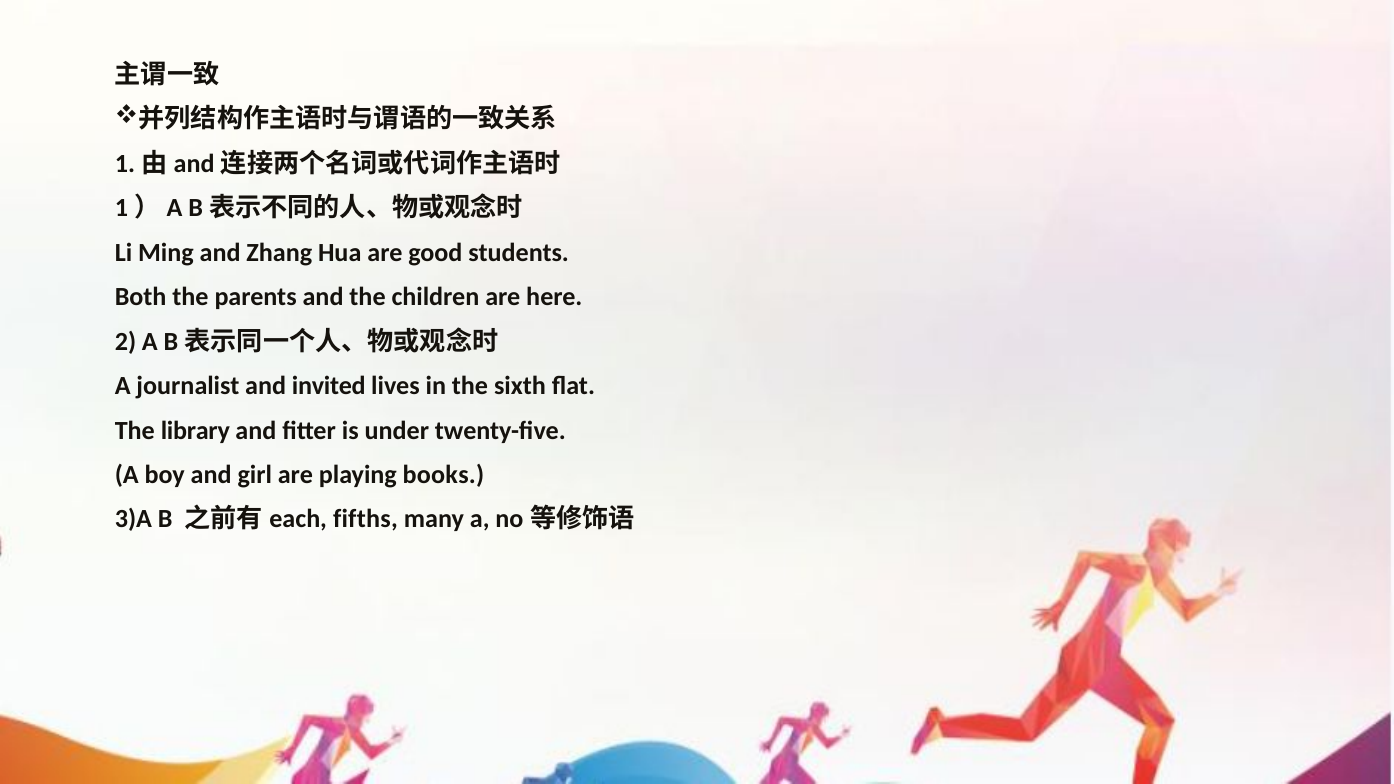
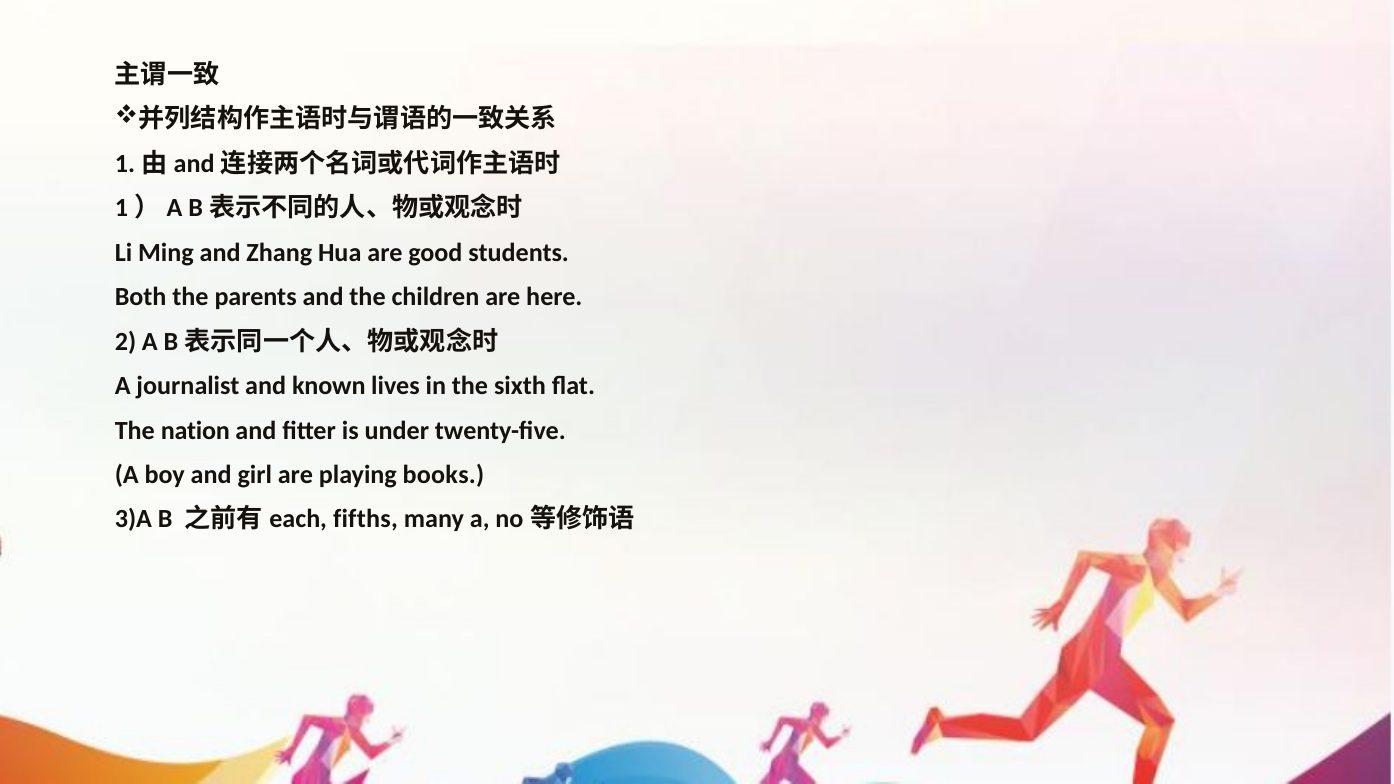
invited: invited -> known (329, 386)
library: library -> nation (195, 431)
